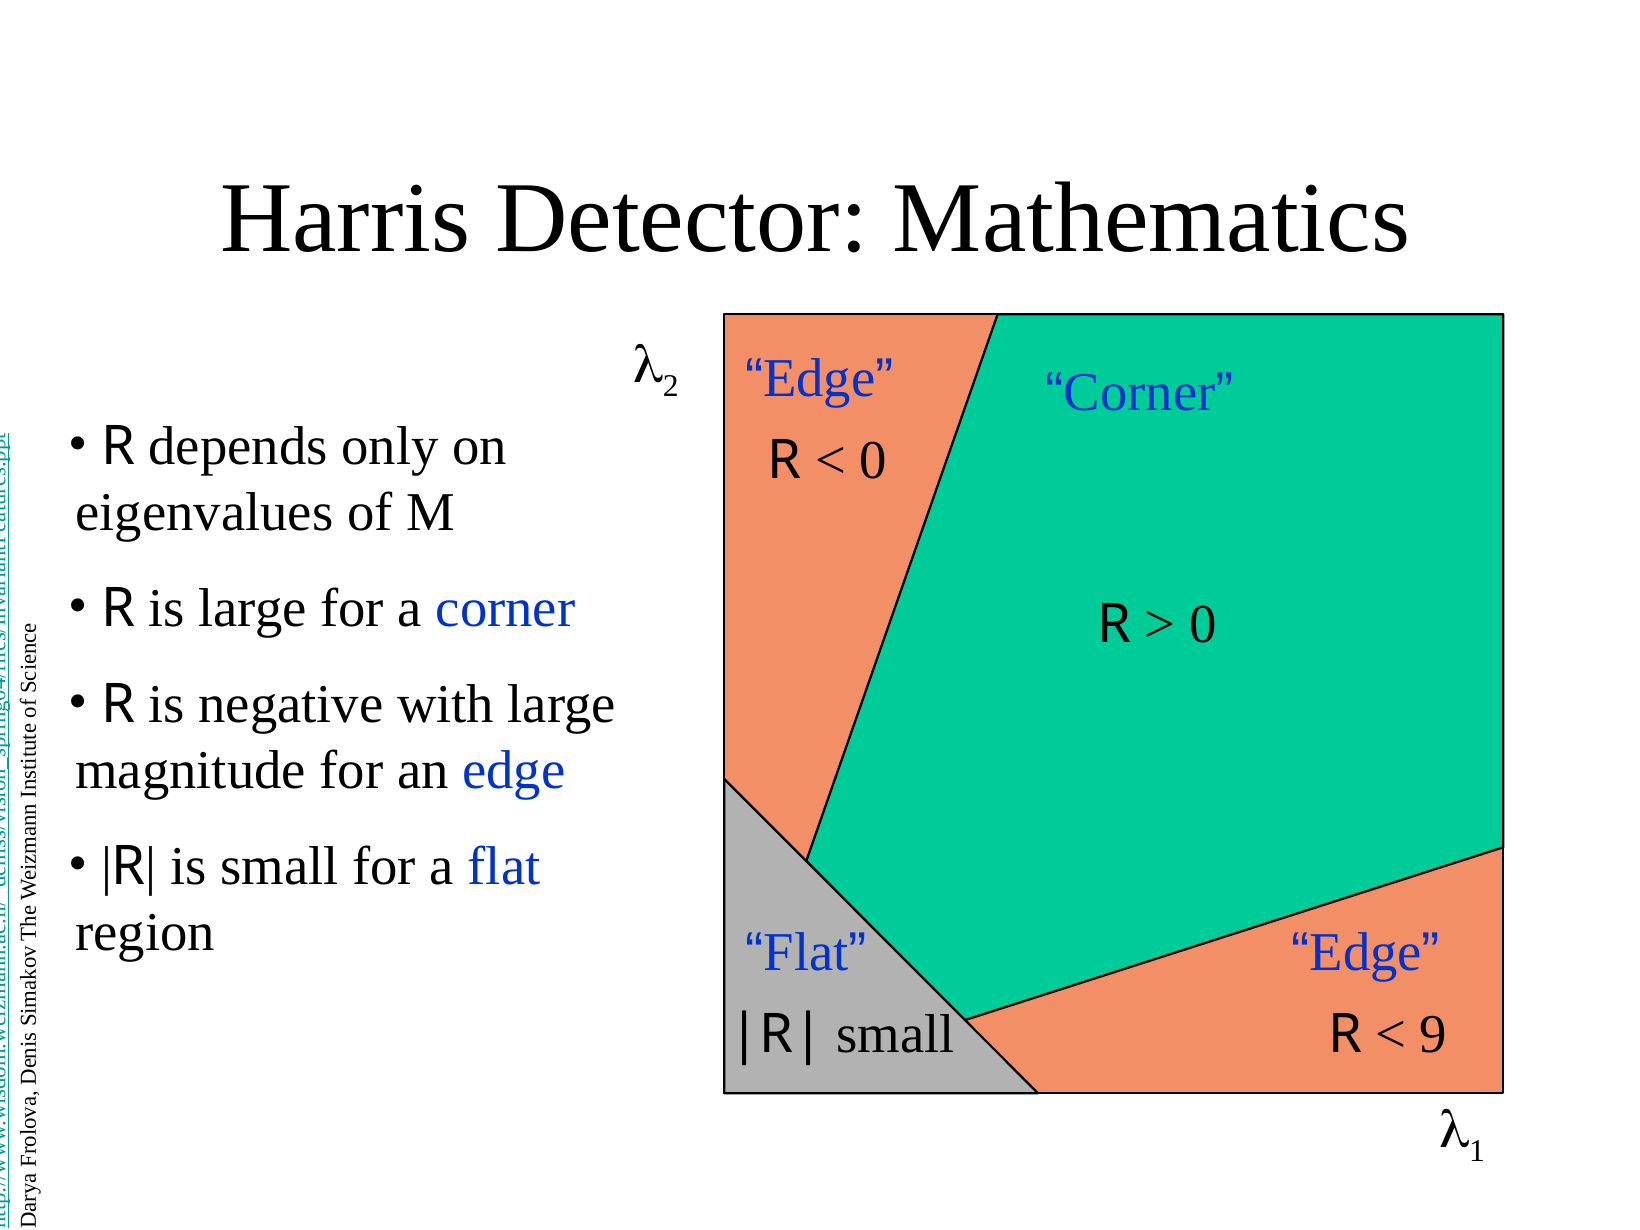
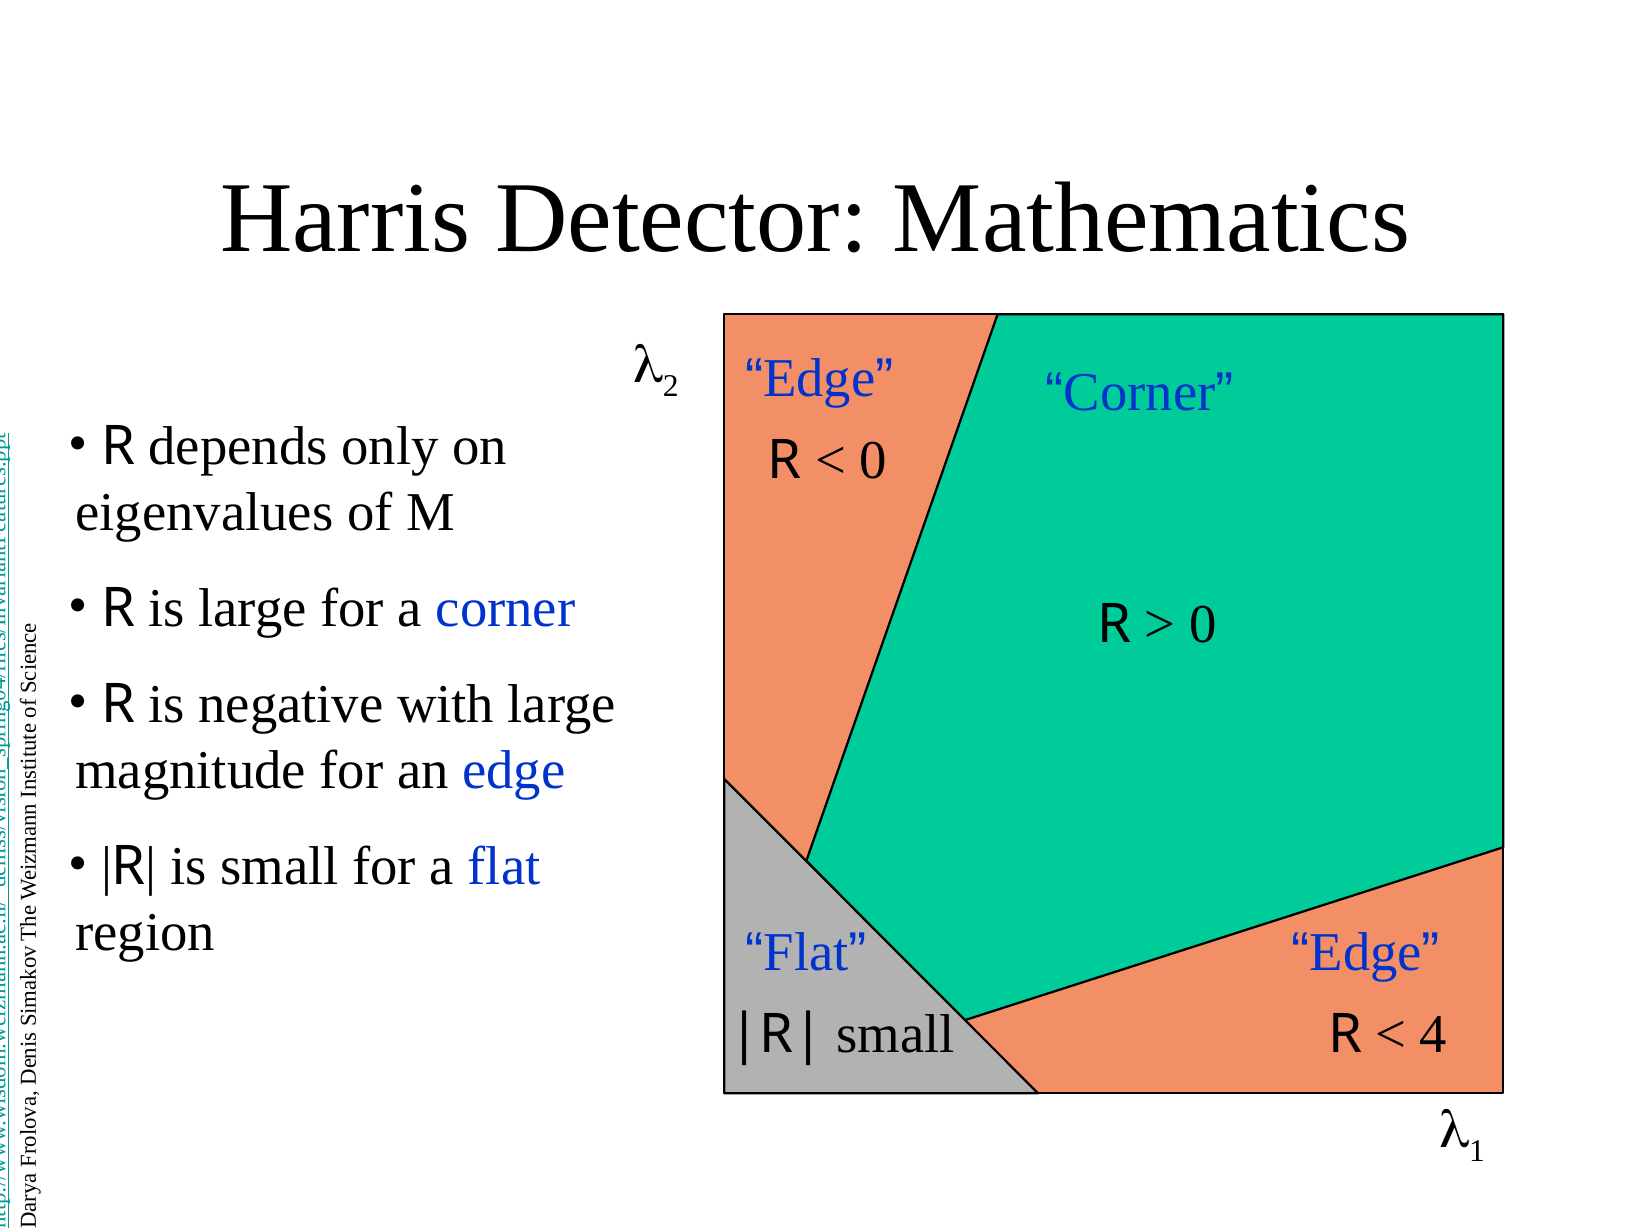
9: 9 -> 4 (1433, 1034)
